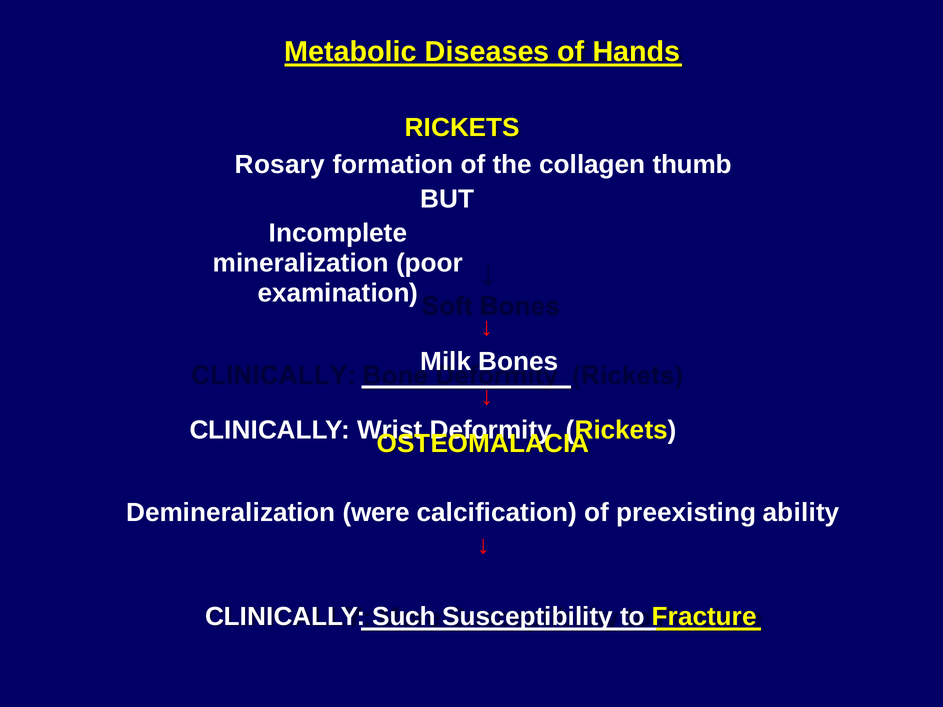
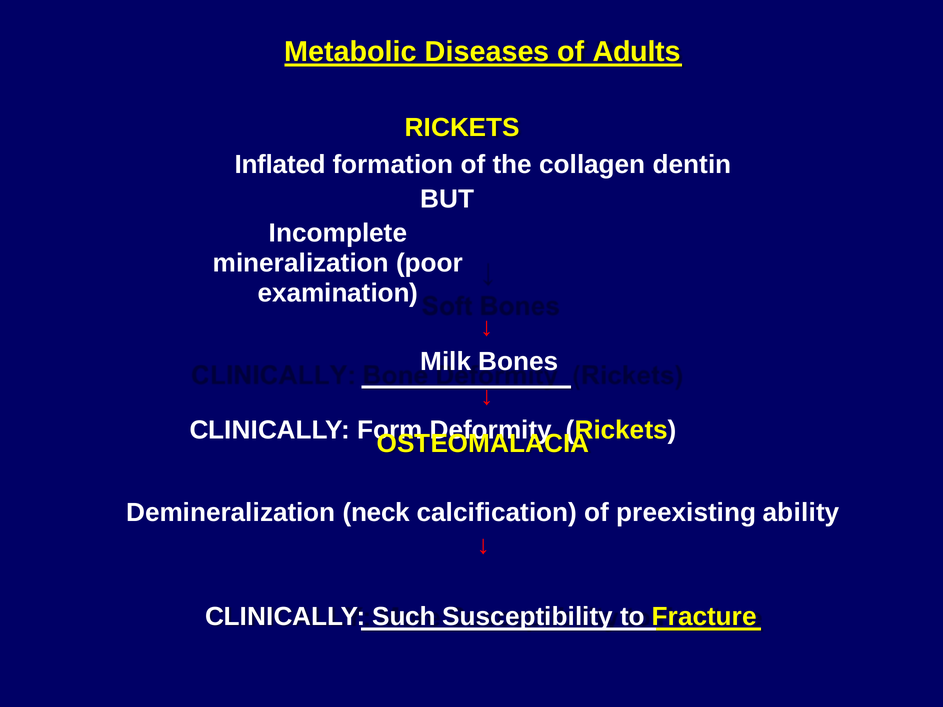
Hands: Hands -> Adults (637, 52)
Rosary: Rosary -> Inflated (280, 165)
thumb: thumb -> dentin (692, 165)
Wrist: Wrist -> Form (390, 430)
were: were -> neck (376, 513)
